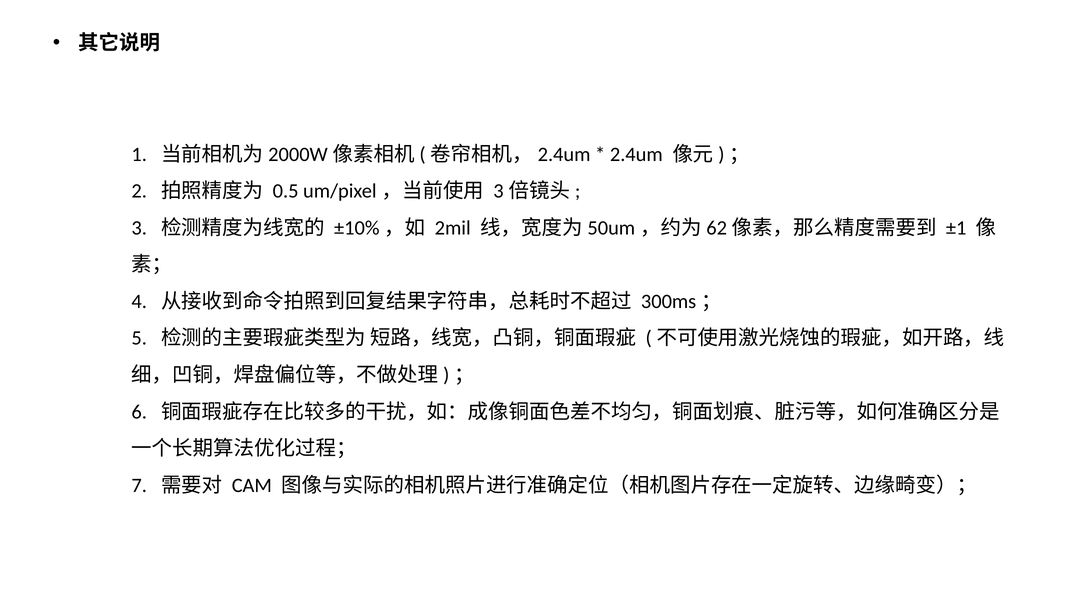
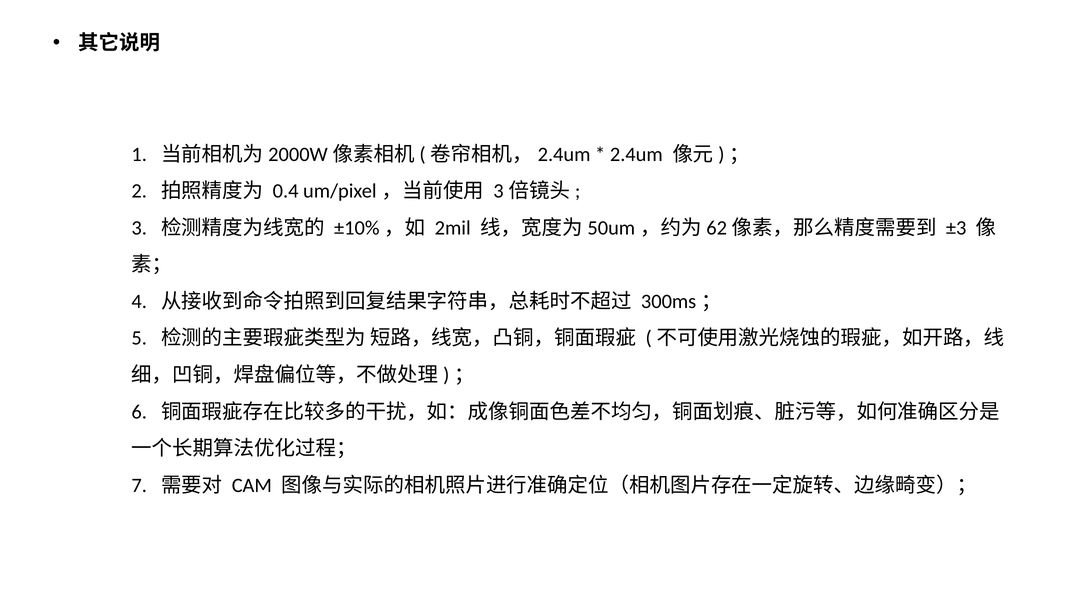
0.5: 0.5 -> 0.4 (286, 191)
±1: ±1 -> ±3 (956, 228)
